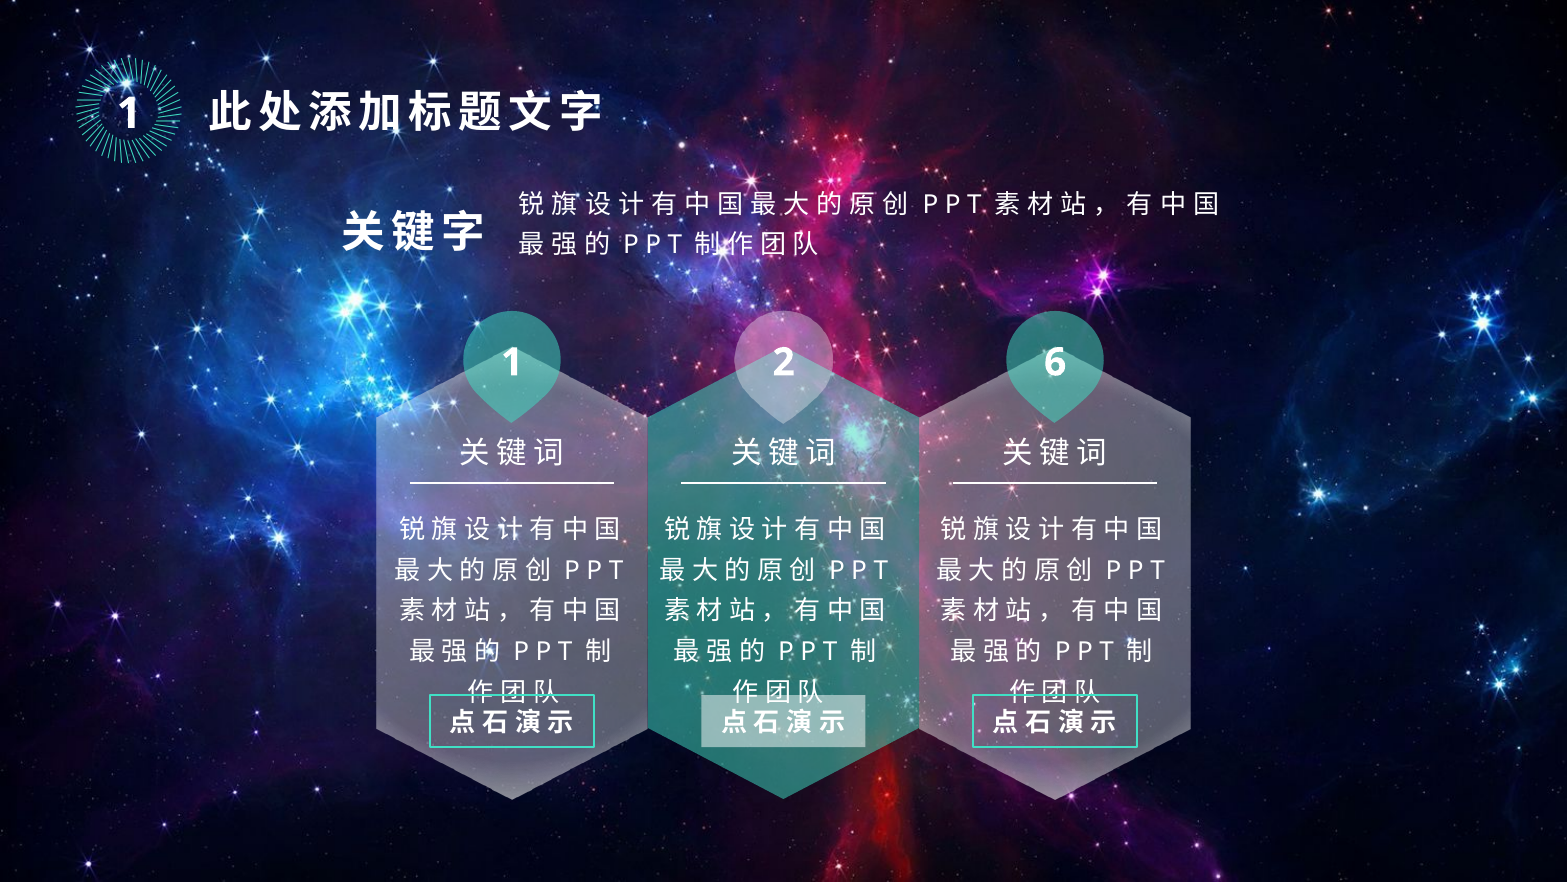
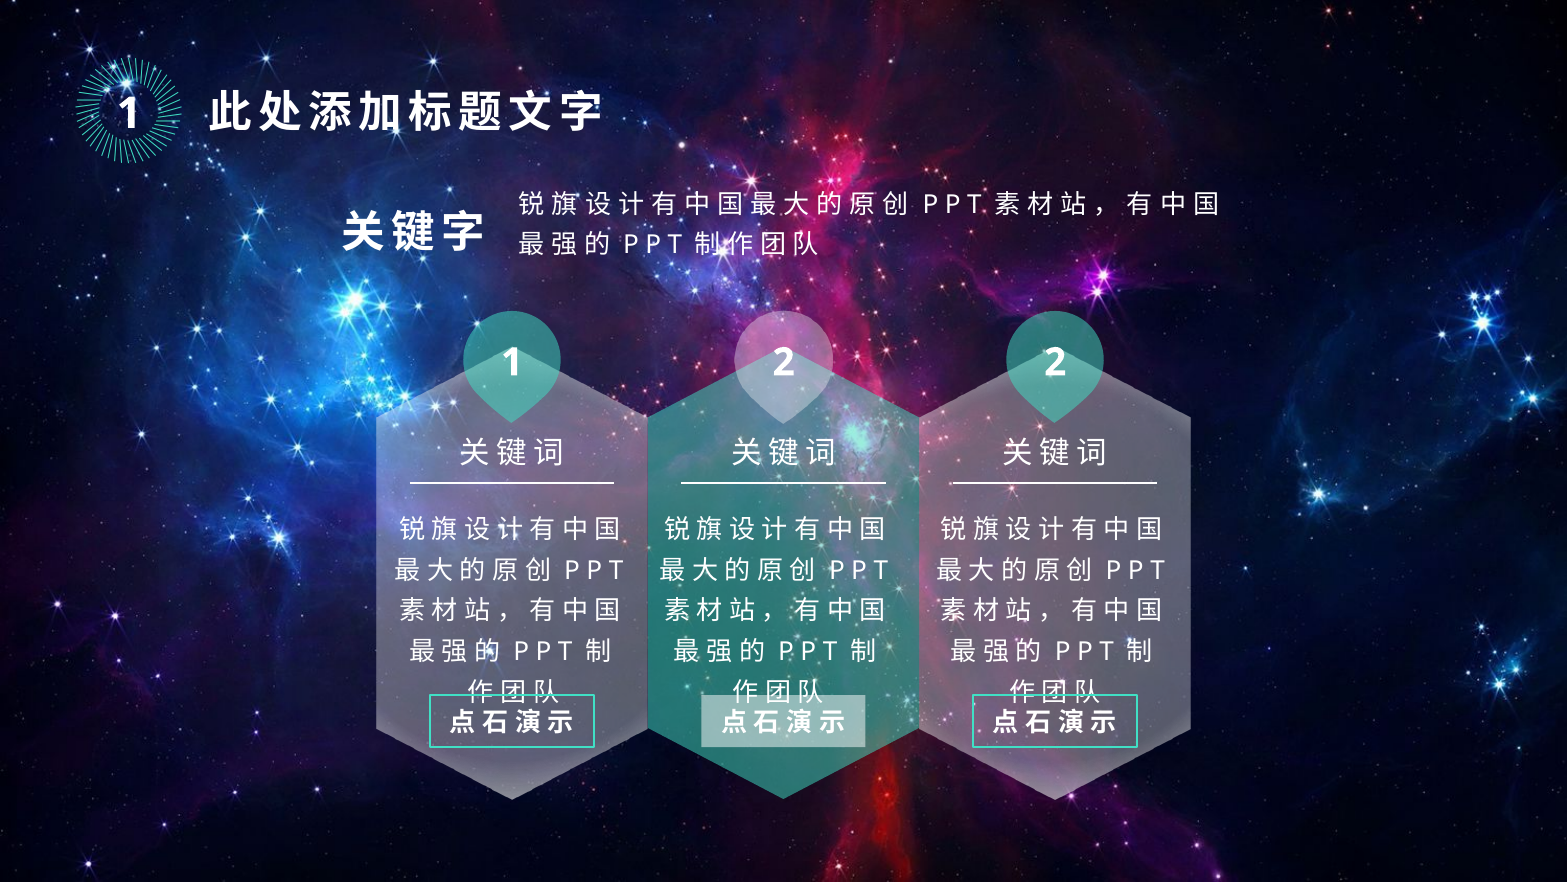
2 6: 6 -> 2 (1055, 362)
